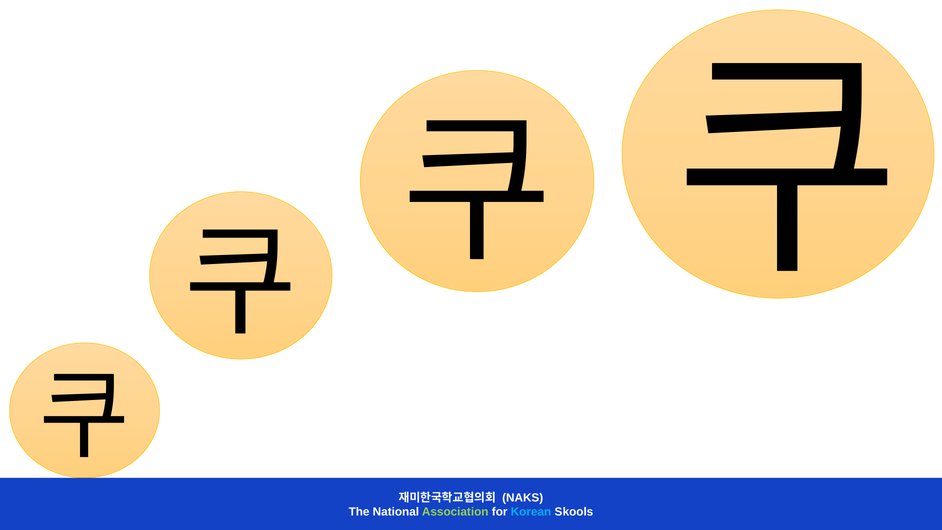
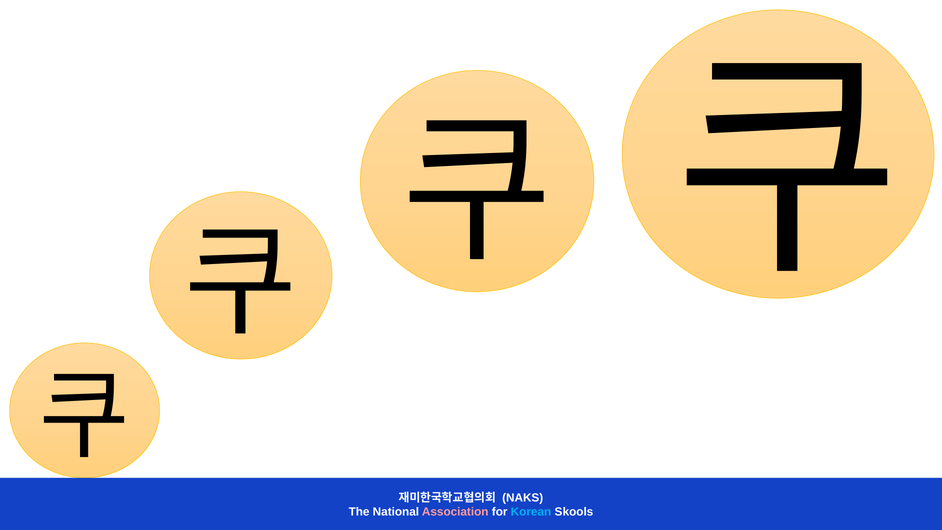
Association colour: light green -> pink (455, 512)
